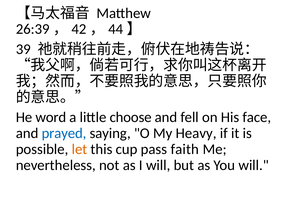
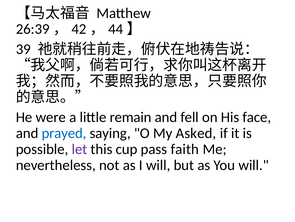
word: word -> were (51, 117)
choose: choose -> remain (131, 117)
Heavy: Heavy -> Asked (196, 133)
let colour: orange -> purple (79, 149)
